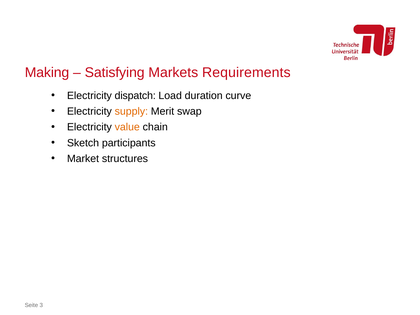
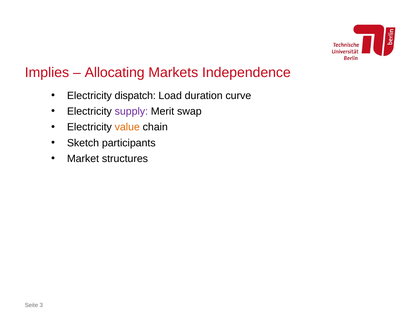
Making: Making -> Implies (47, 72)
Satisfying: Satisfying -> Allocating (115, 72)
Requirements: Requirements -> Independence (246, 72)
supply colour: orange -> purple (131, 111)
